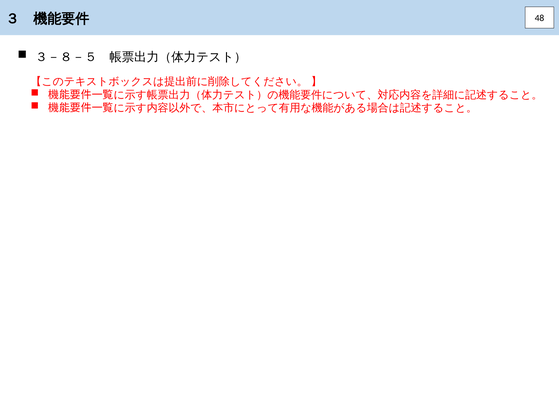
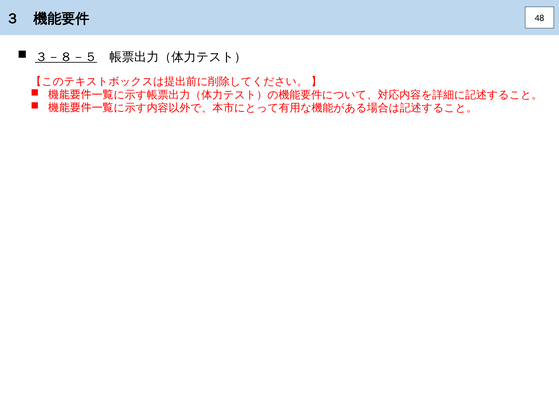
３－８－５ underline: none -> present (66, 57)
